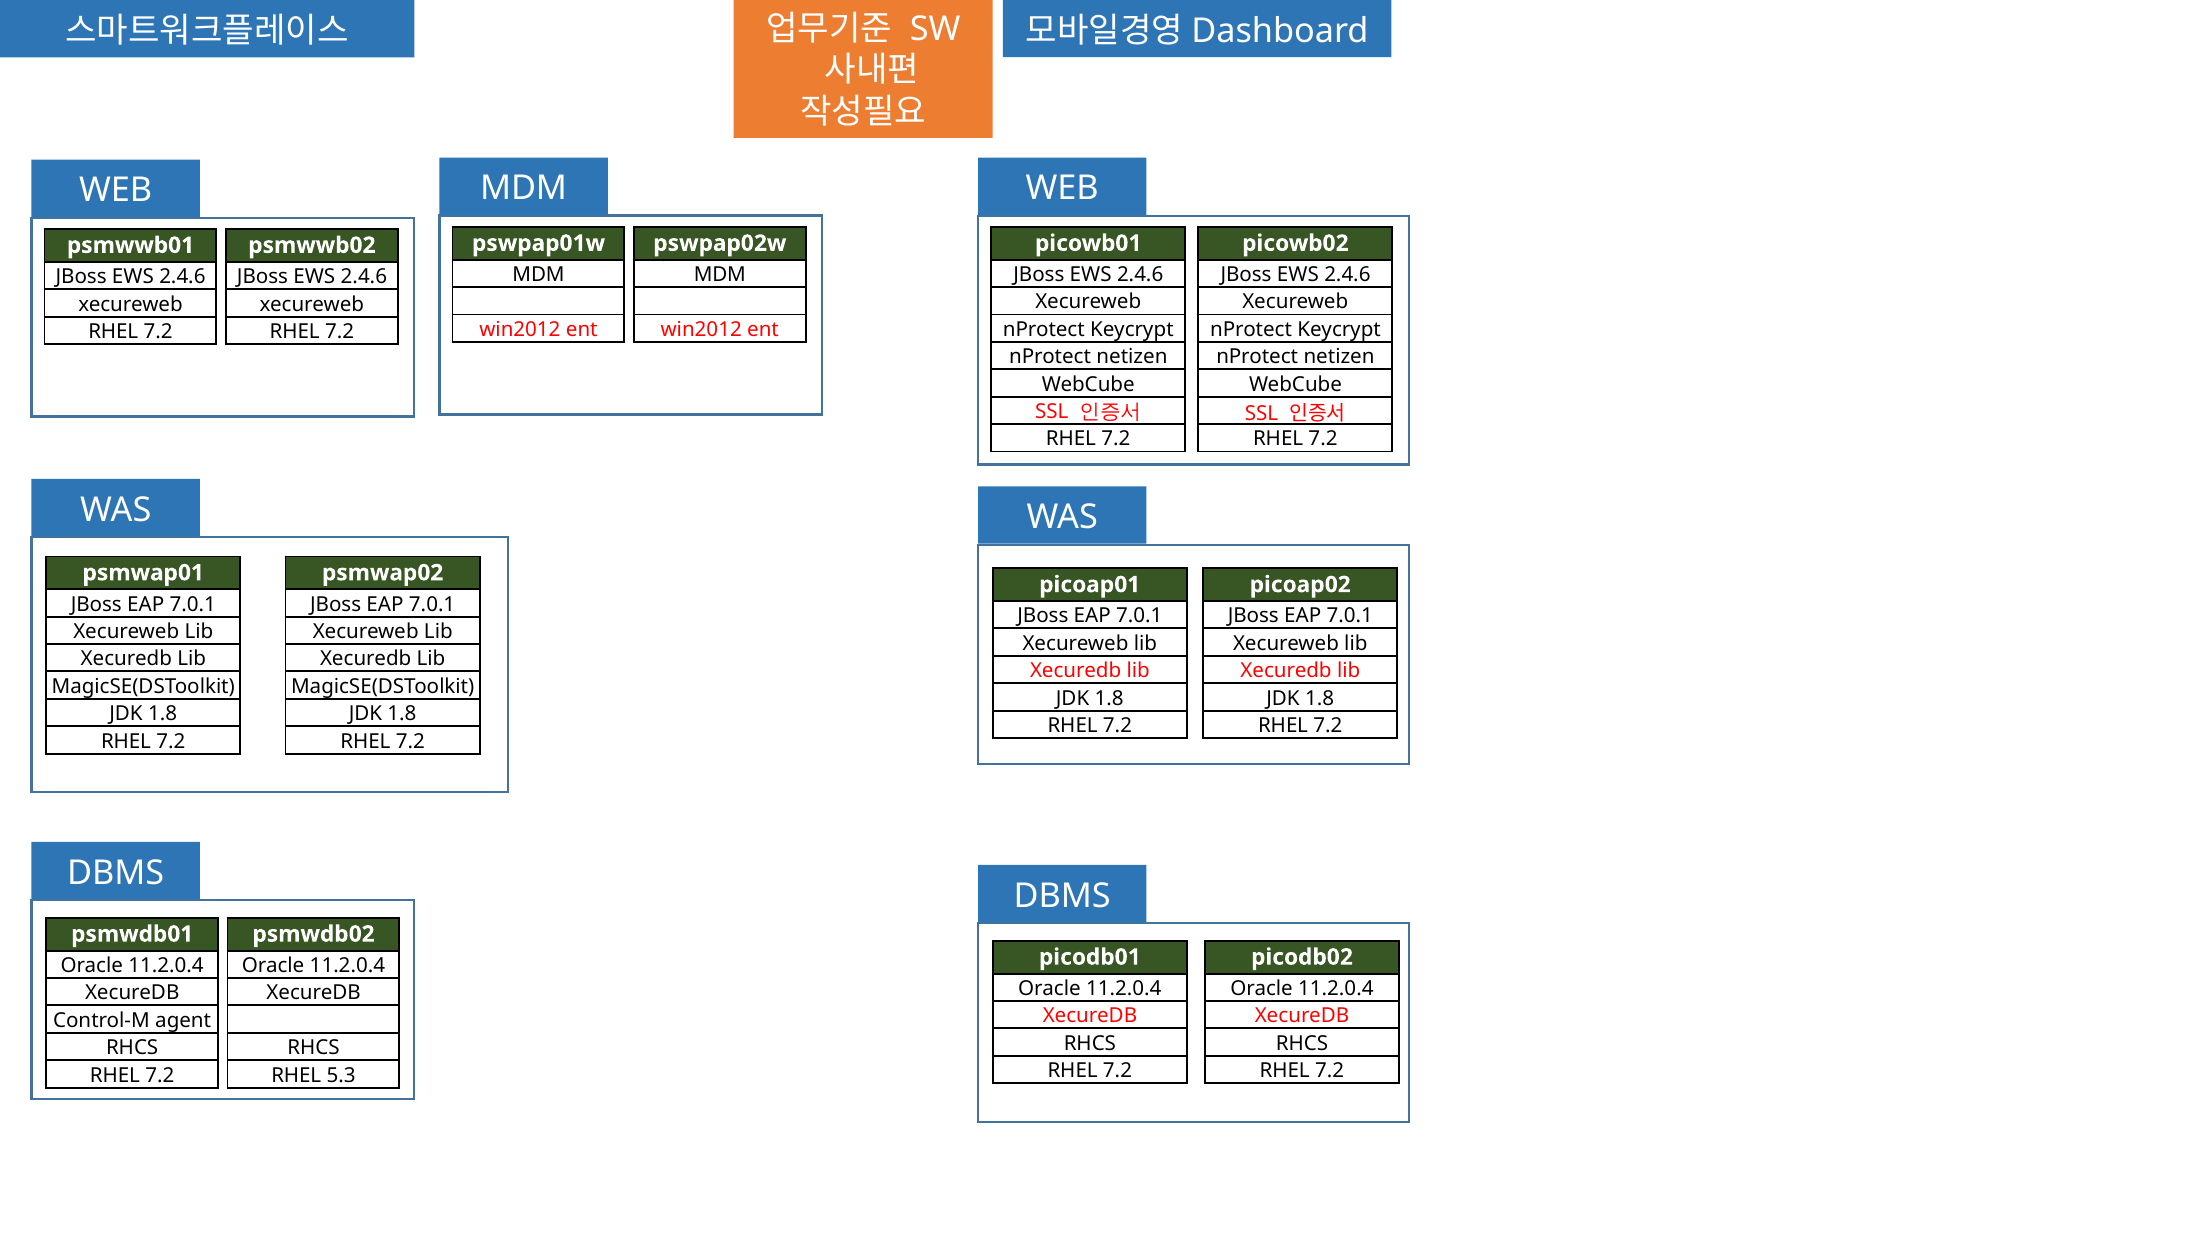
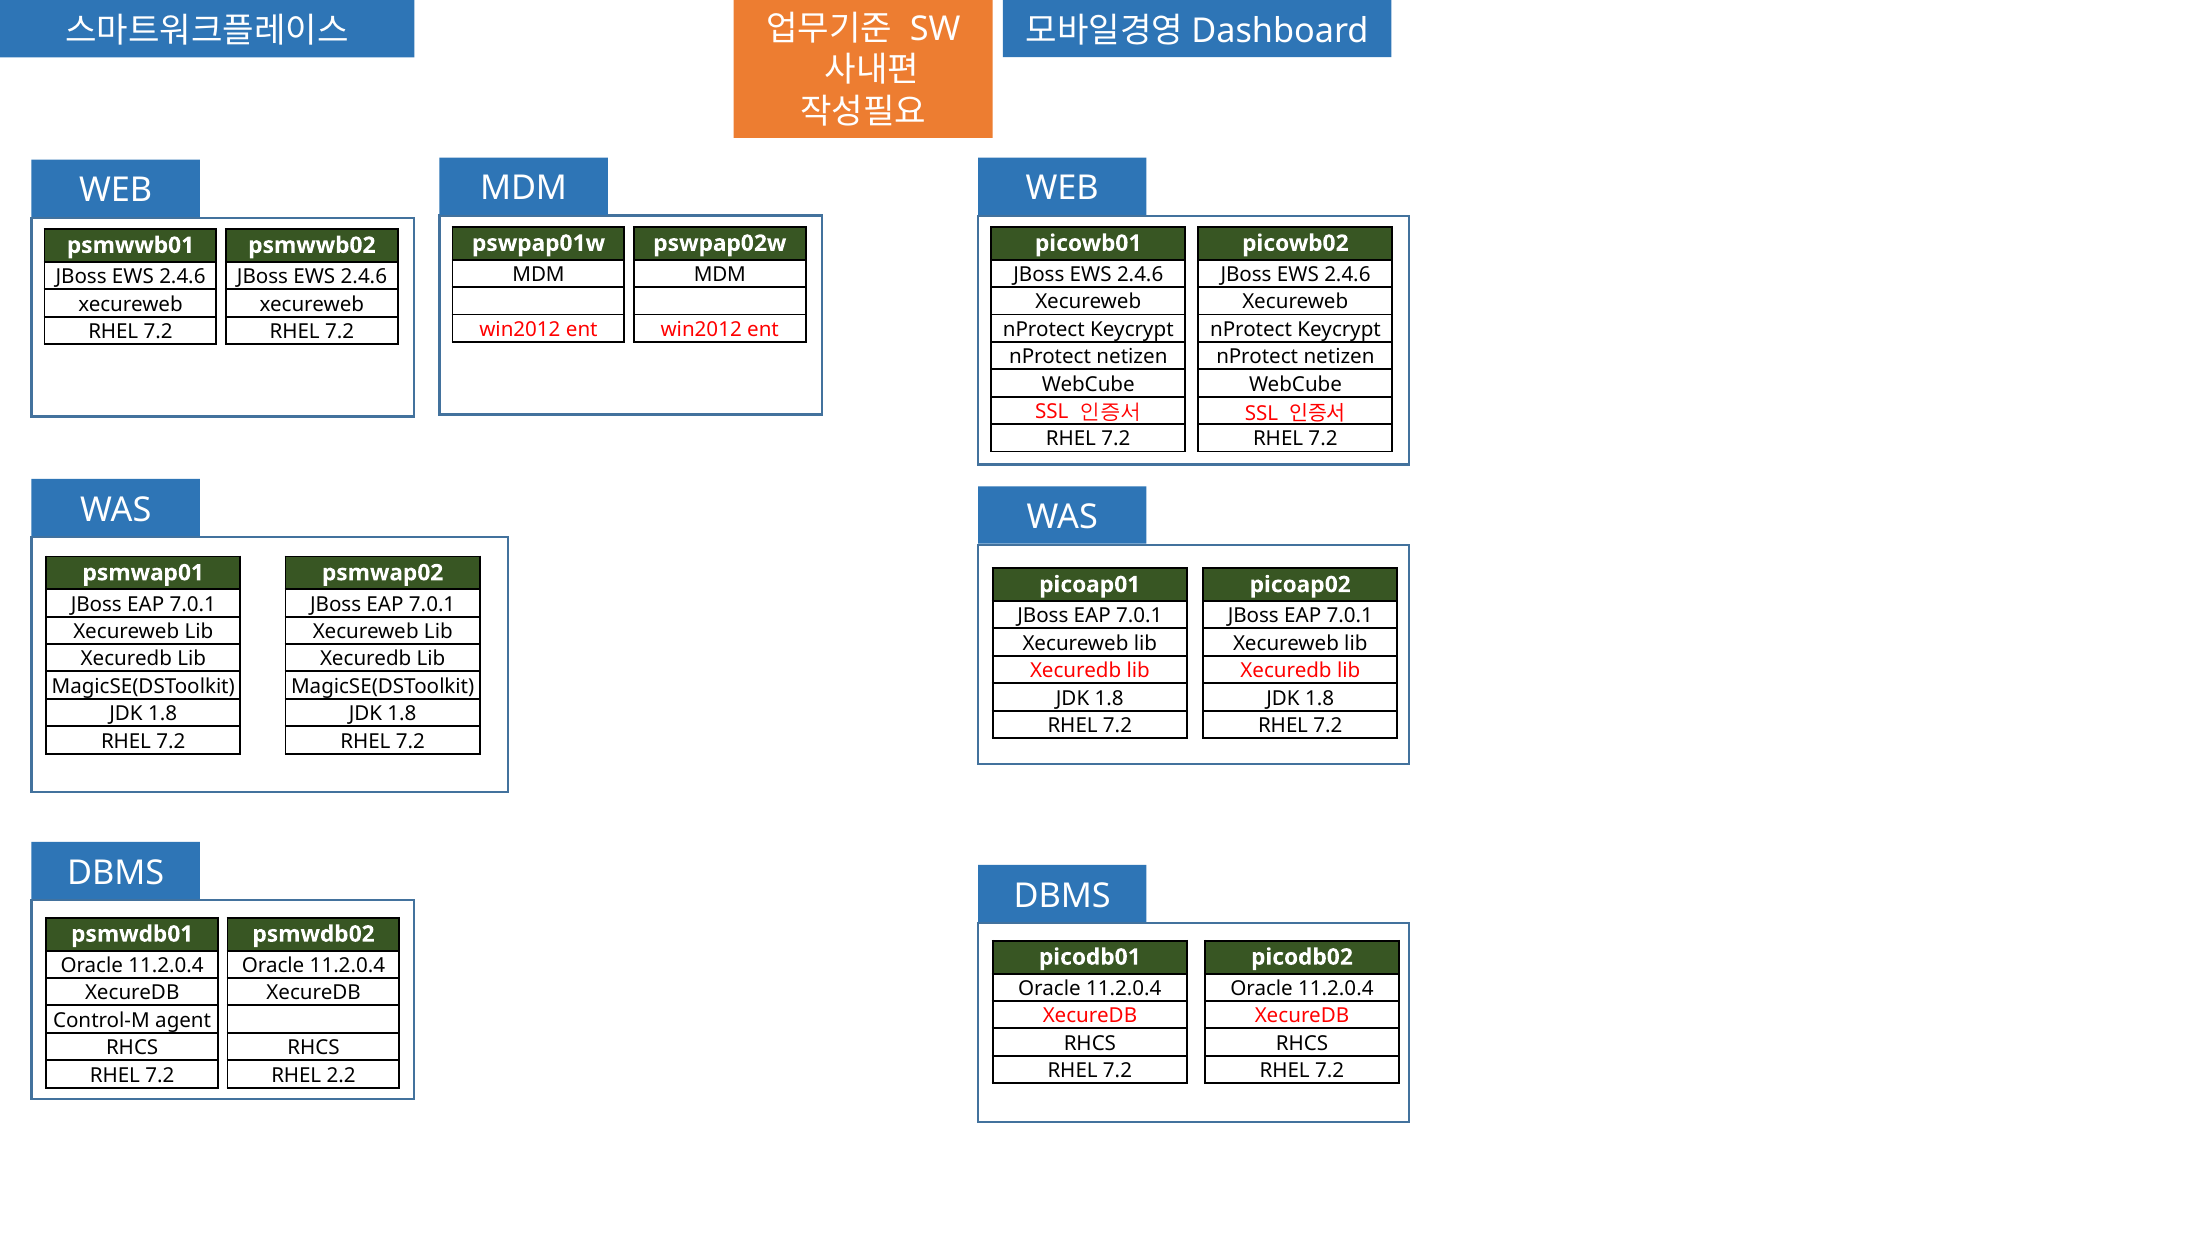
5.3: 5.3 -> 2.2 (341, 1075)
